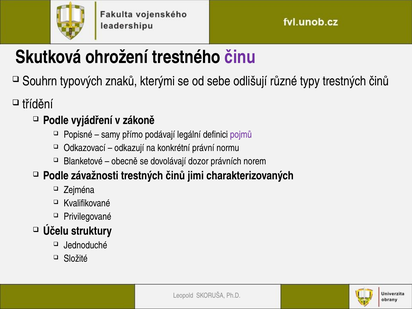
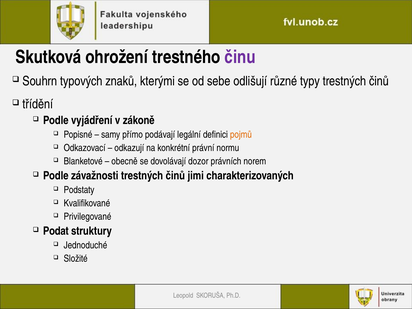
pojmů colour: purple -> orange (241, 135)
Zejména: Zejména -> Podstaty (79, 190)
Účelu: Účelu -> Podat (56, 231)
